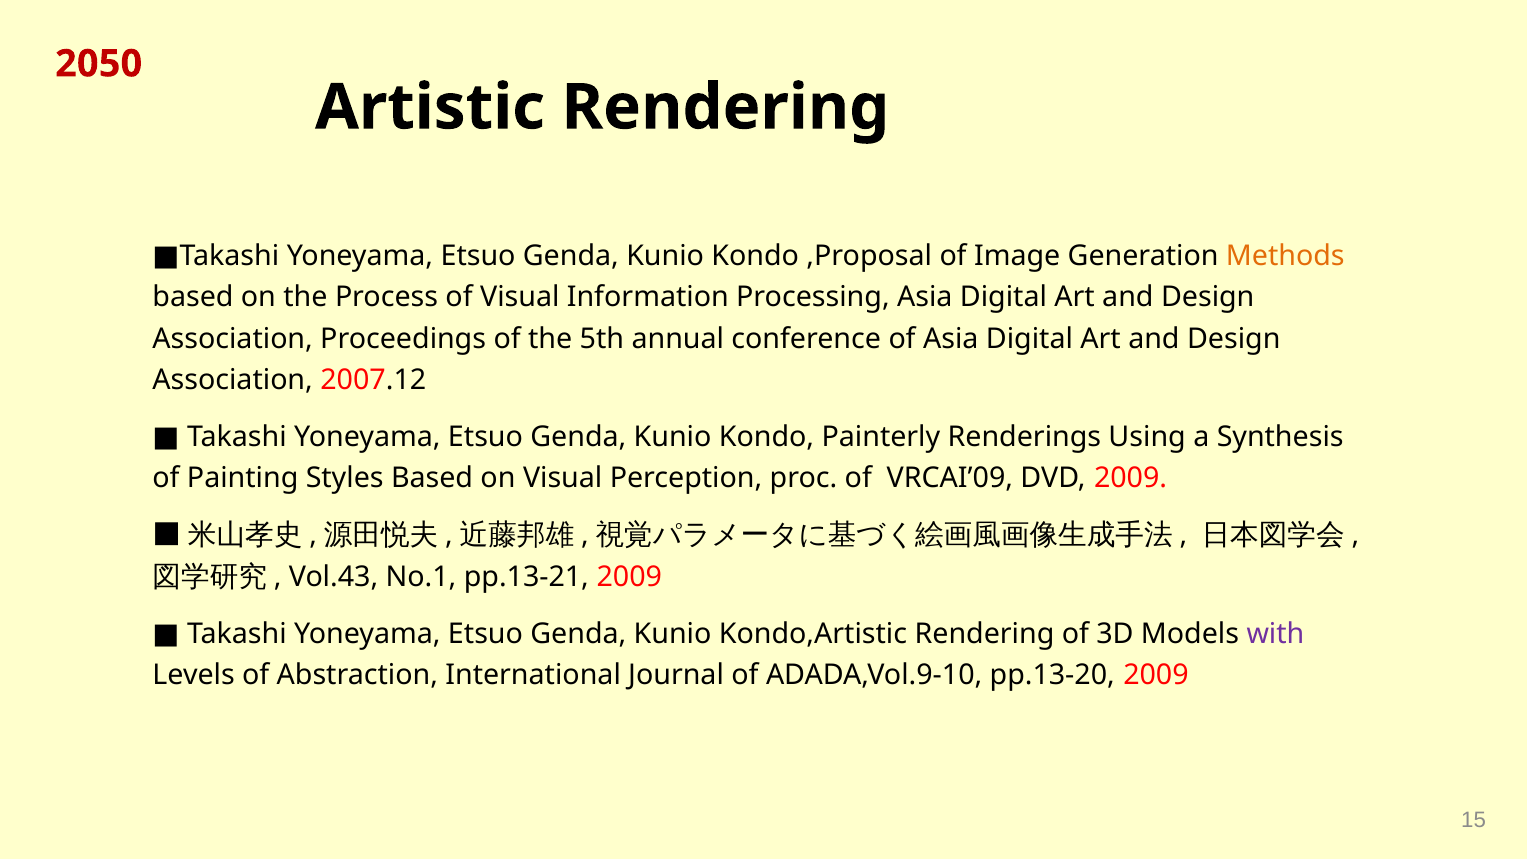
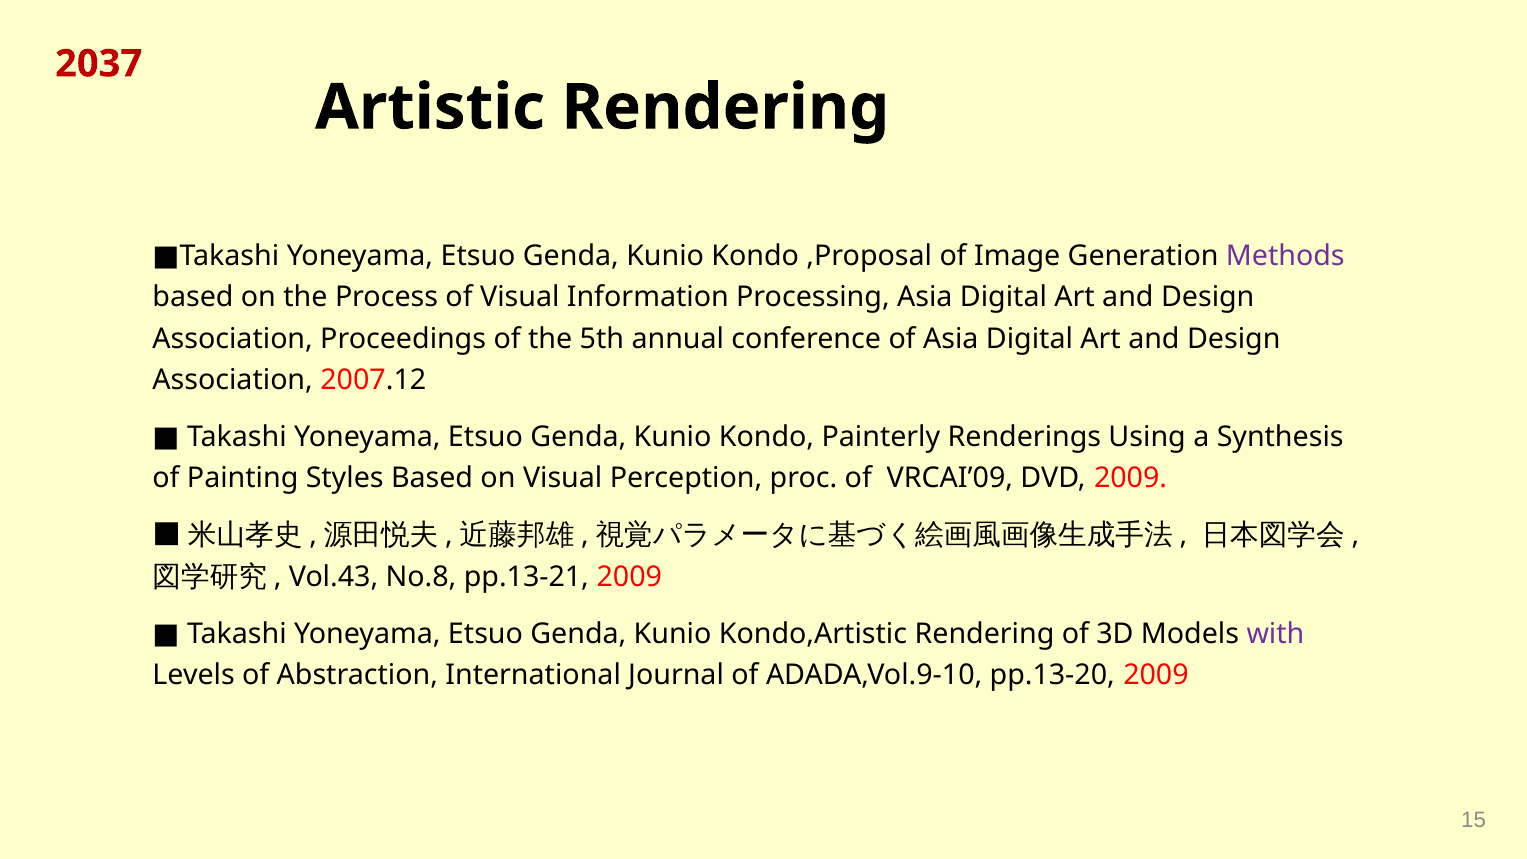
2050: 2050 -> 2037 (99, 64)
Methods colour: orange -> purple (1285, 256)
No.1: No.1 -> No.8 (421, 577)
